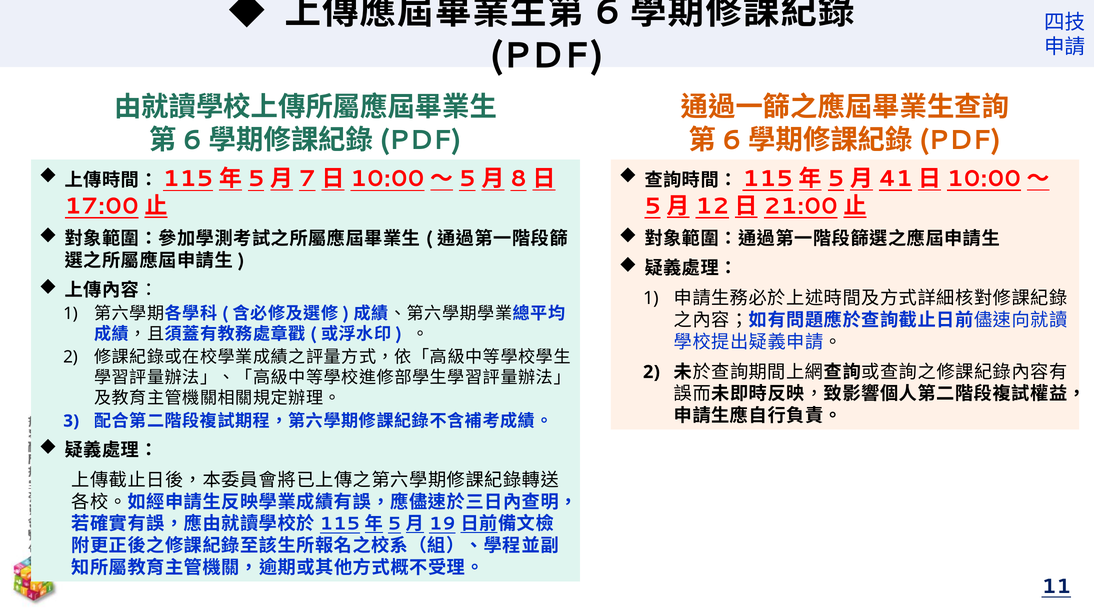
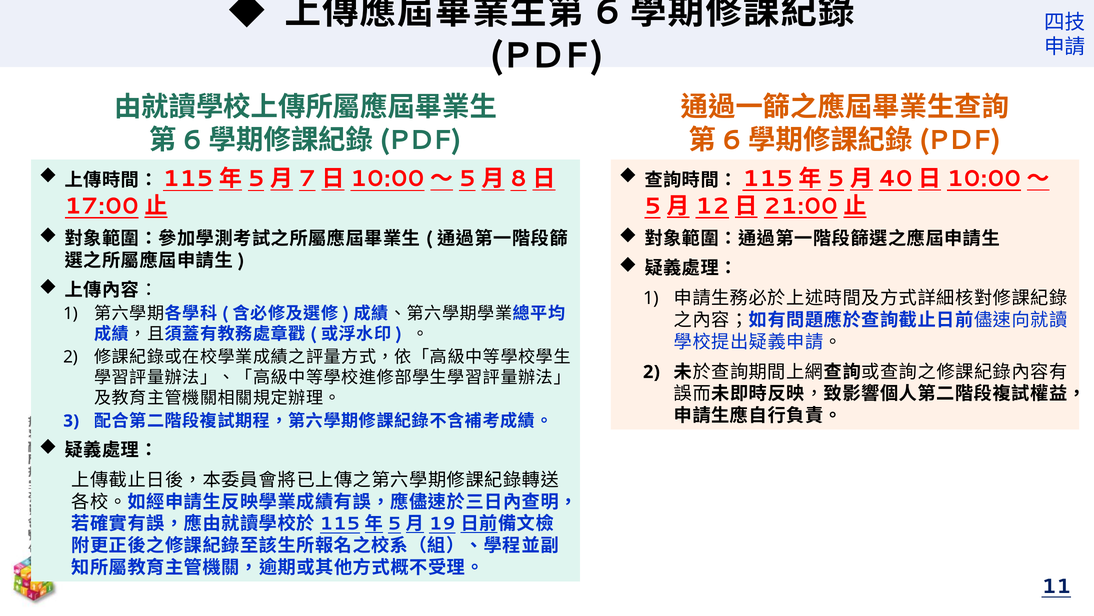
41: 41 -> 40 (896, 179)
